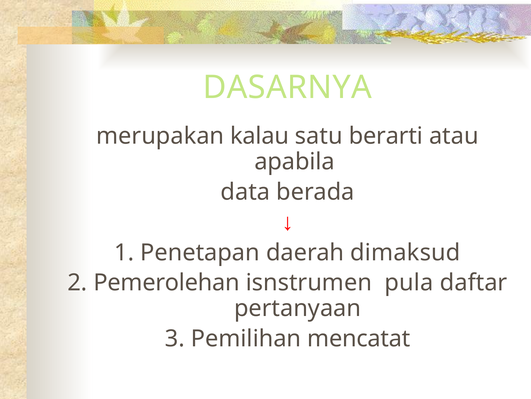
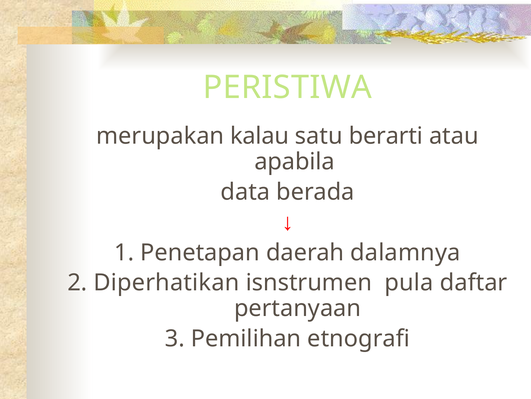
DASARNYA: DASARNYA -> PERISTIWA (287, 87)
dimaksud: dimaksud -> dalamnya (405, 252)
Pemerolehan: Pemerolehan -> Diperhatikan (166, 282)
mencatat: mencatat -> etnografi (359, 338)
